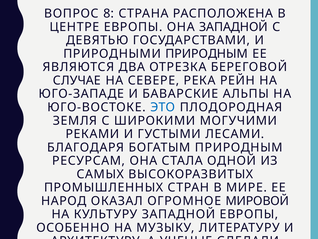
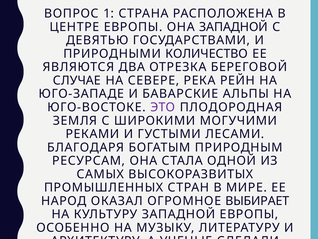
8: 8 -> 1 (109, 14)
ПРИРОДНЫМИ ПРИРОДНЫМ: ПРИРОДНЫМ -> КОЛИЧЕСТВО (207, 54)
ЭТО colour: blue -> purple (163, 107)
МИРОВОЙ: МИРОВОЙ -> ВЫБИРАЕТ (257, 201)
